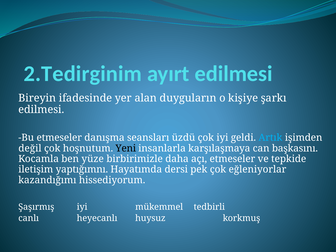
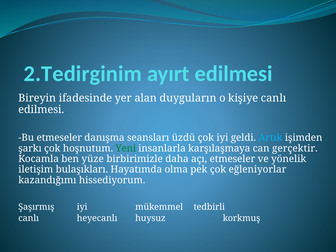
kişiye şarkı: şarkı -> canlı (274, 98)
değil: değil -> şarkı (30, 148)
Yeni colour: black -> green (126, 148)
başkasını: başkasını -> gerçektir (295, 148)
tepkide: tepkide -> yönelik (289, 159)
yaptığımnı: yaptığımnı -> bulaşıkları (82, 169)
dersi: dersi -> olma (176, 169)
